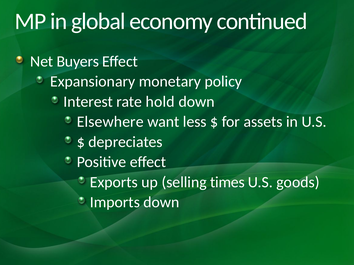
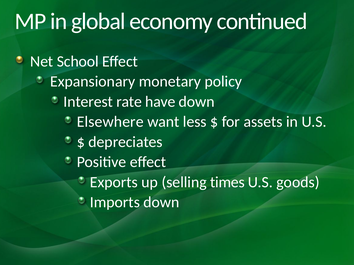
Buyers: Buyers -> School (78, 62)
hold: hold -> have (160, 102)
